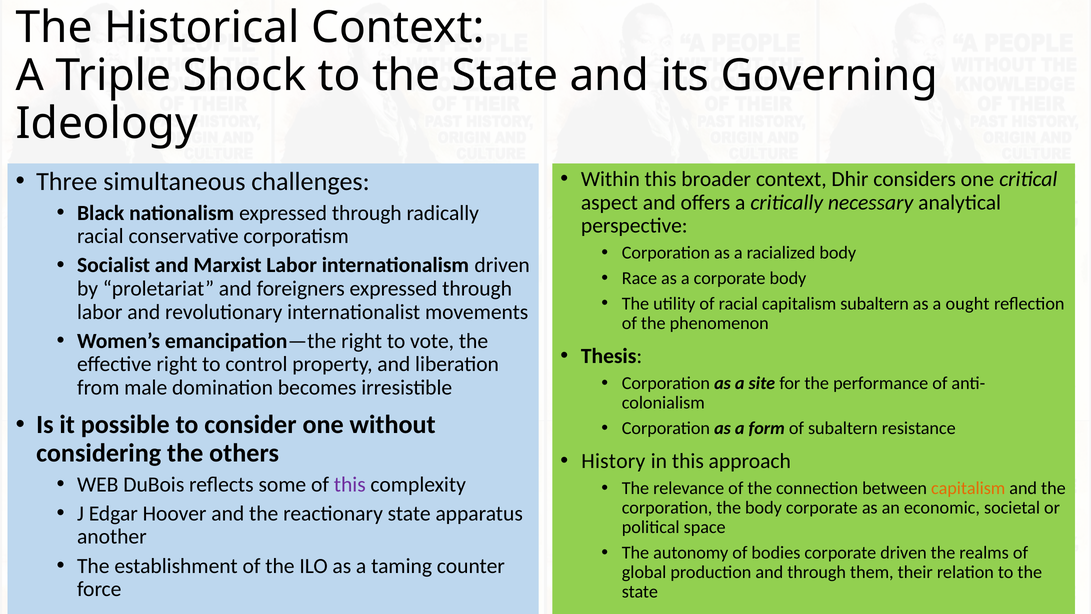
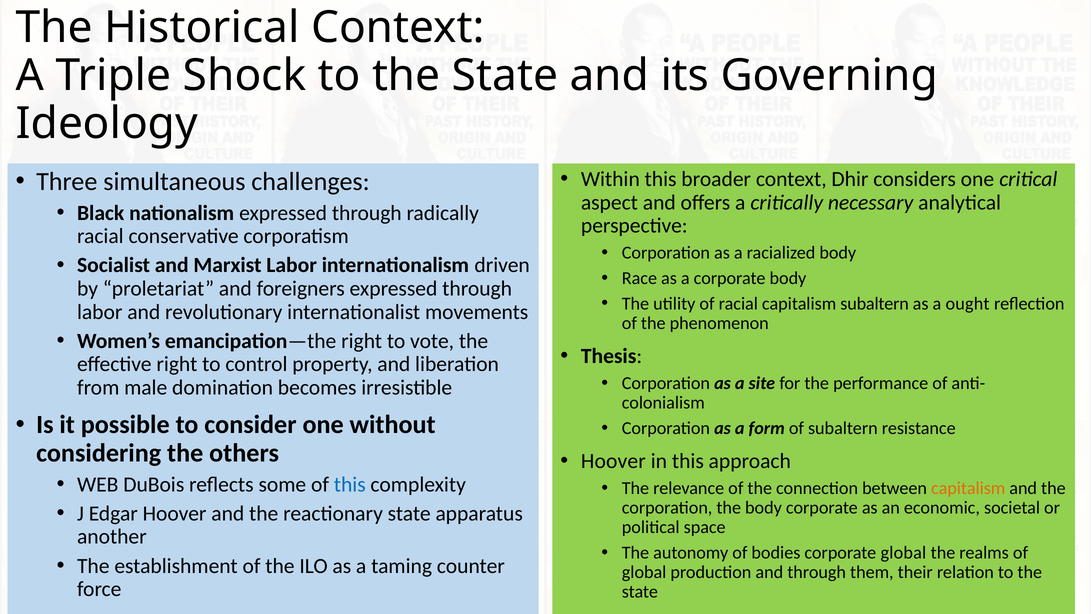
History: History -> Hoover (613, 461)
this colour: purple -> blue (350, 484)
corporate driven: driven -> global (903, 552)
